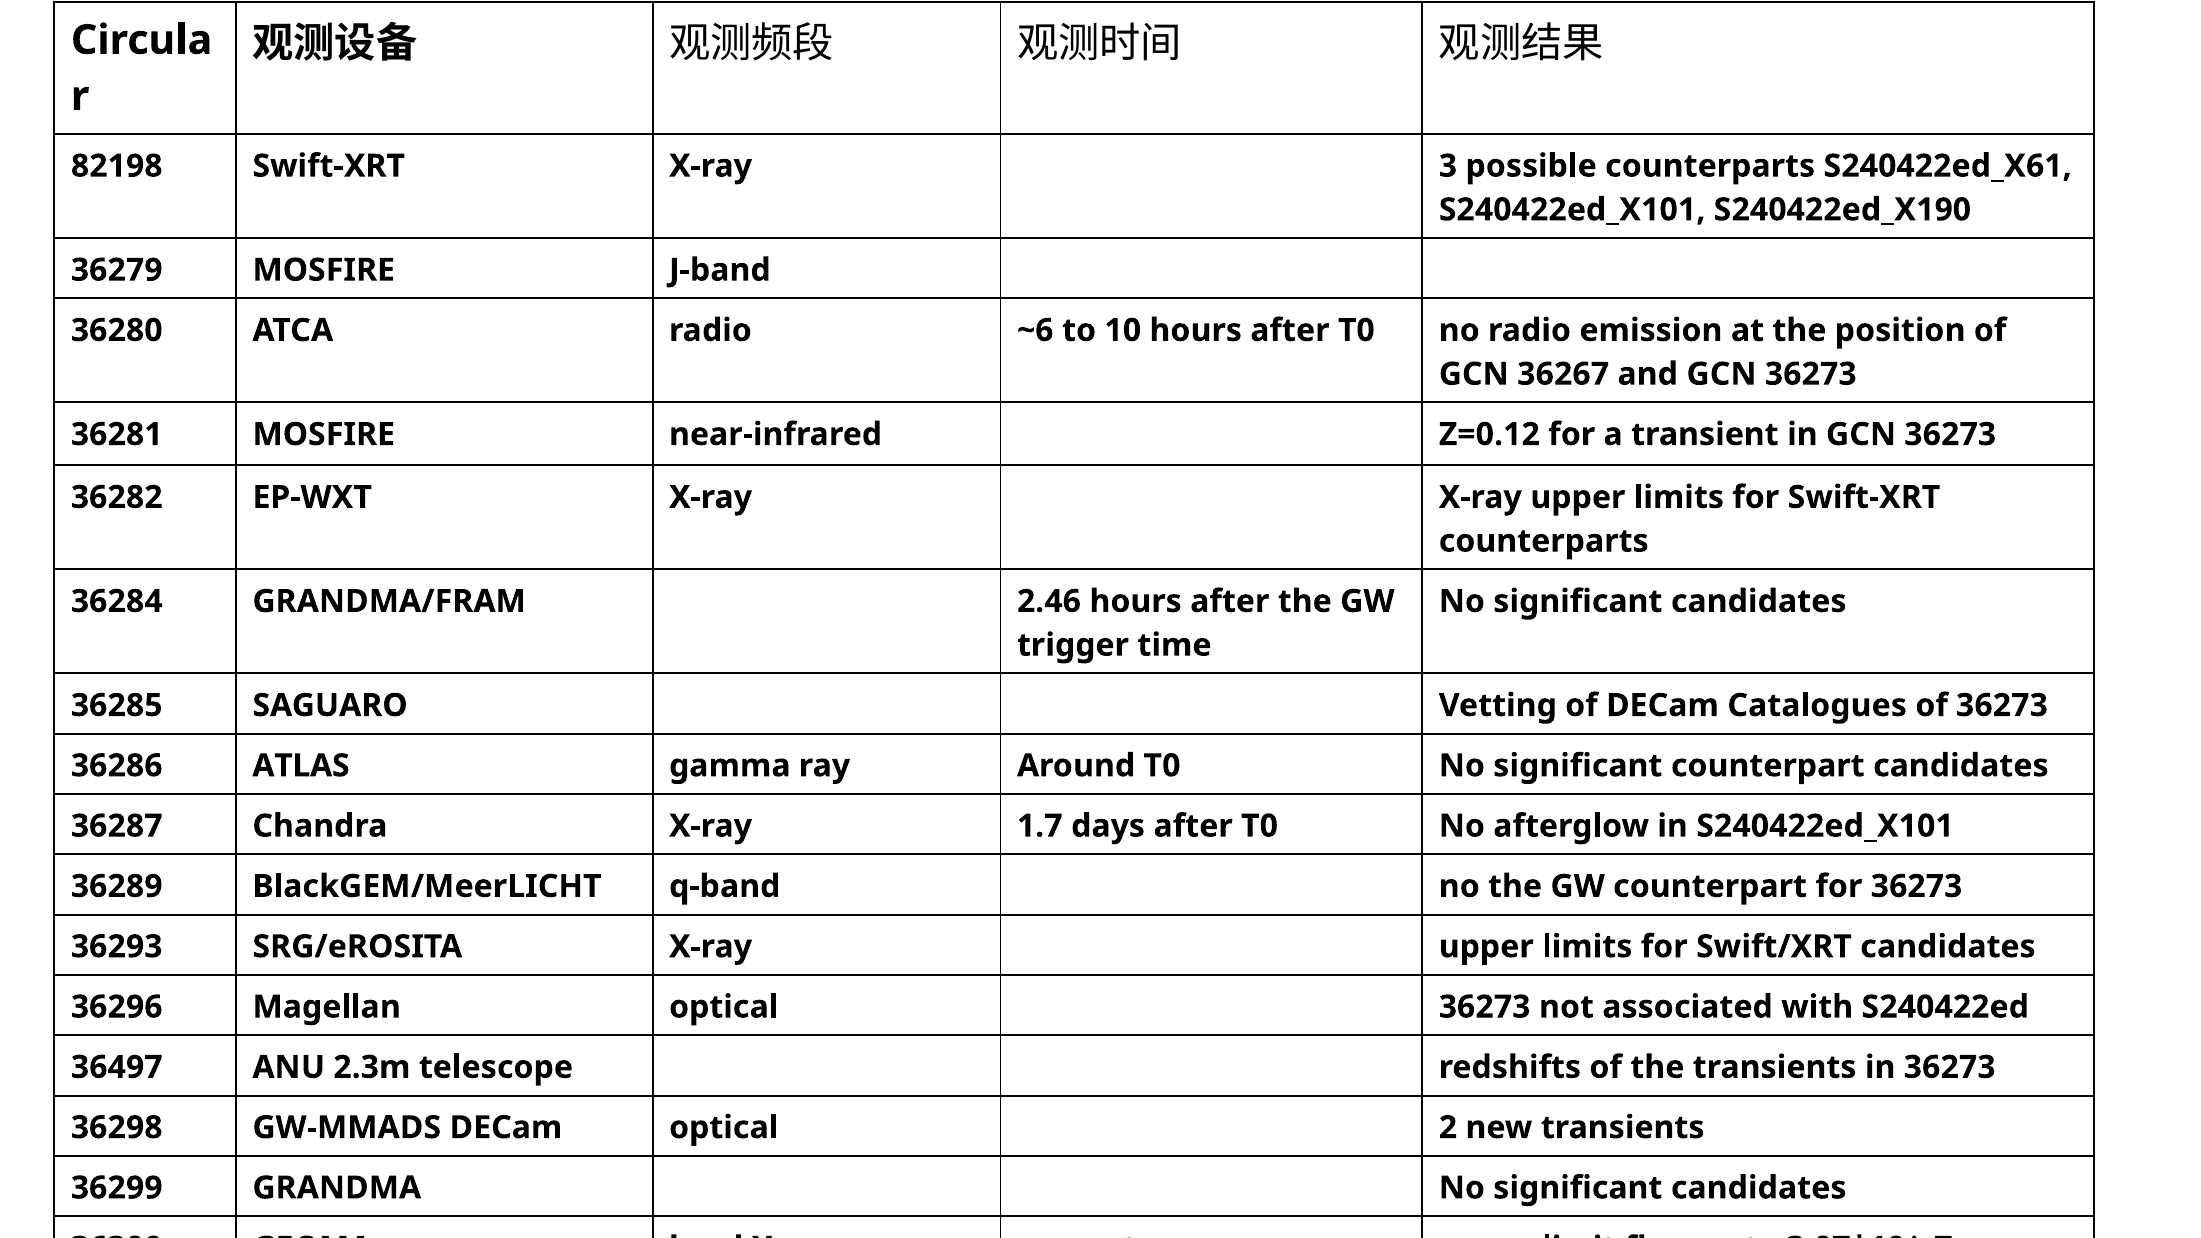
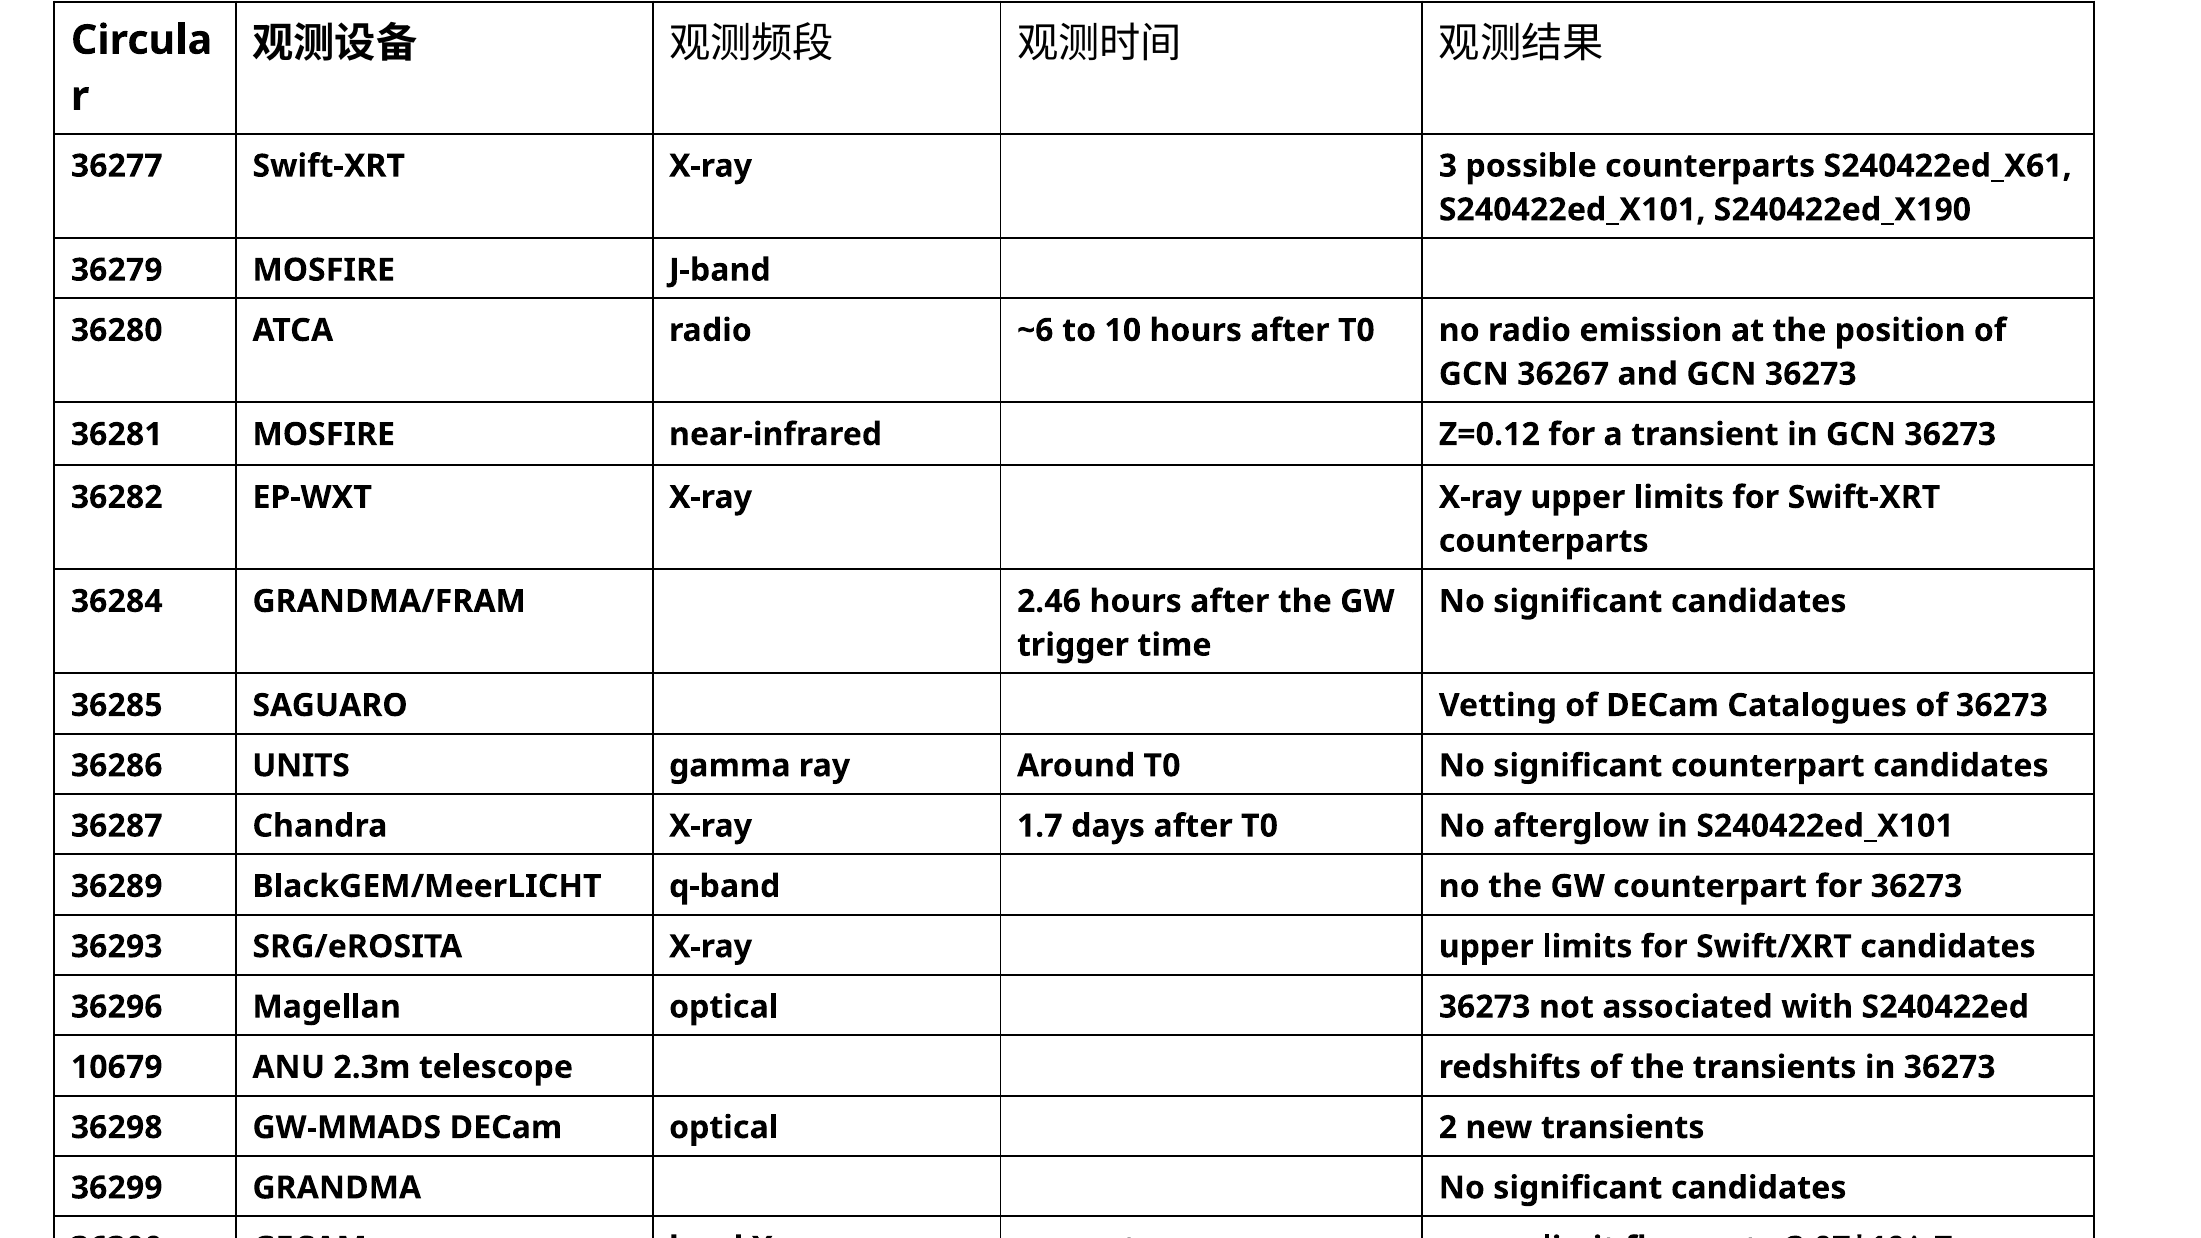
82198: 82198 -> 36277 (117, 166)
ATLAS: ATLAS -> UNITS (301, 766)
36497: 36497 -> 10679 (117, 1067)
